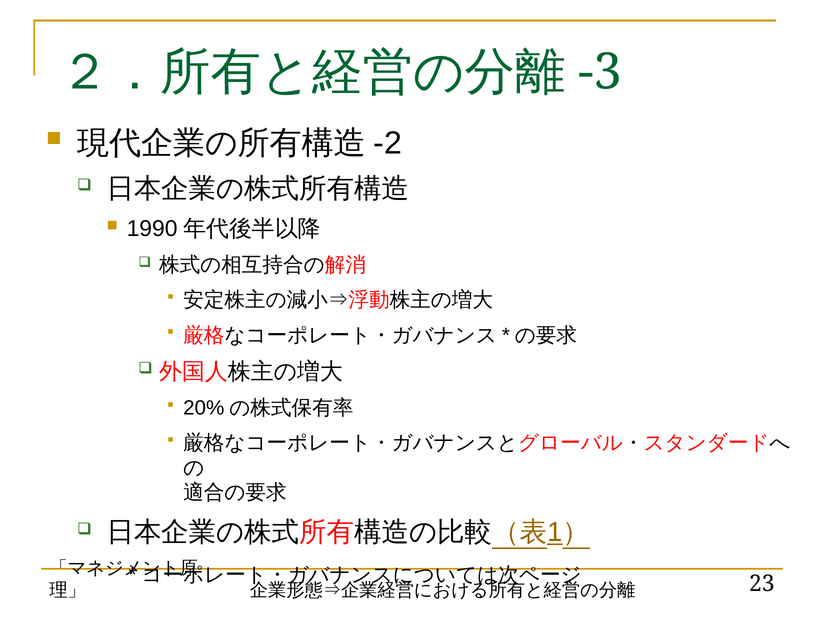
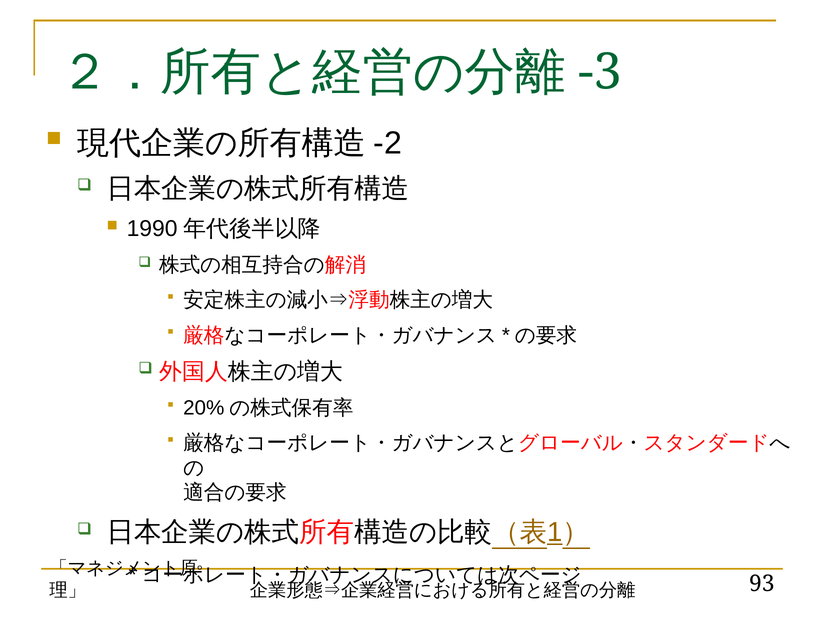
23: 23 -> 93 (762, 584)
